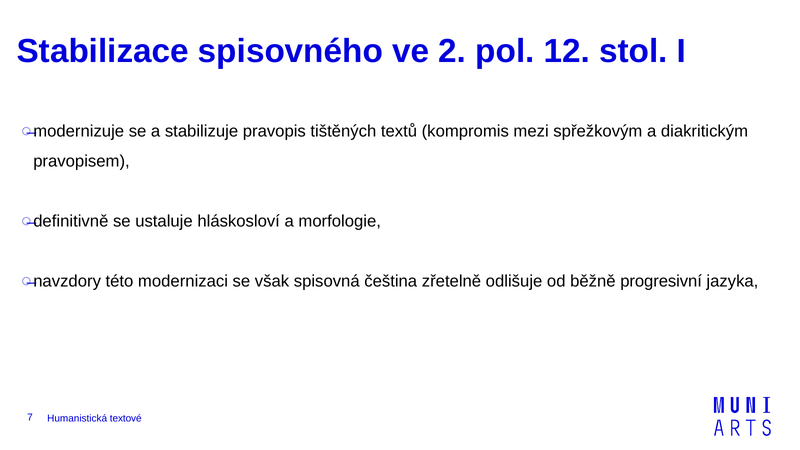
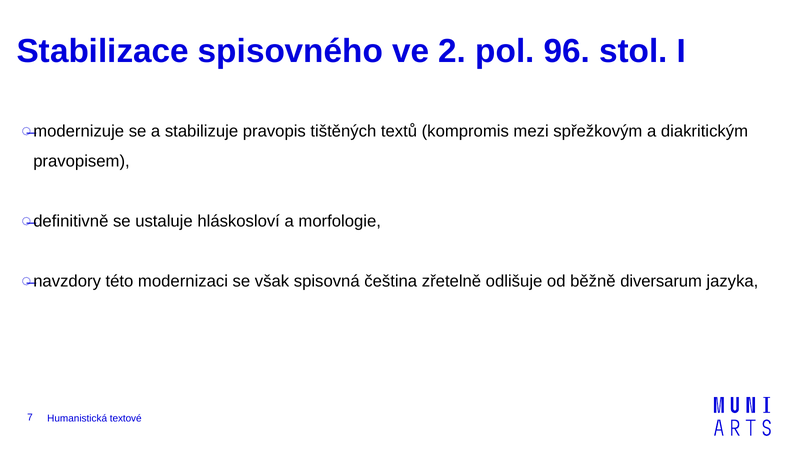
12: 12 -> 96 (567, 51)
progresivní: progresivní -> diversarum (661, 281)
